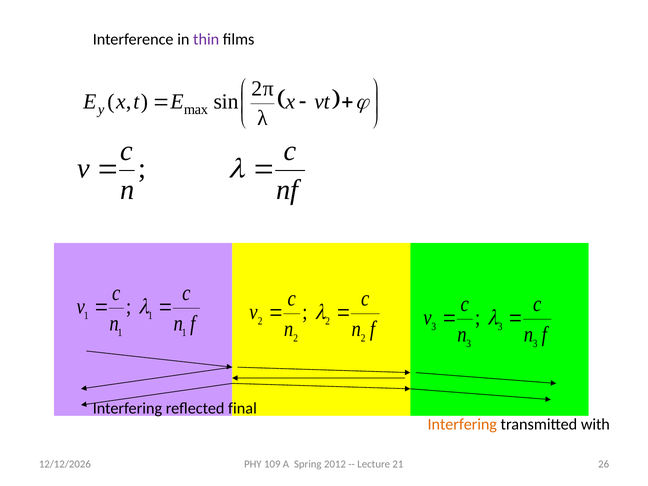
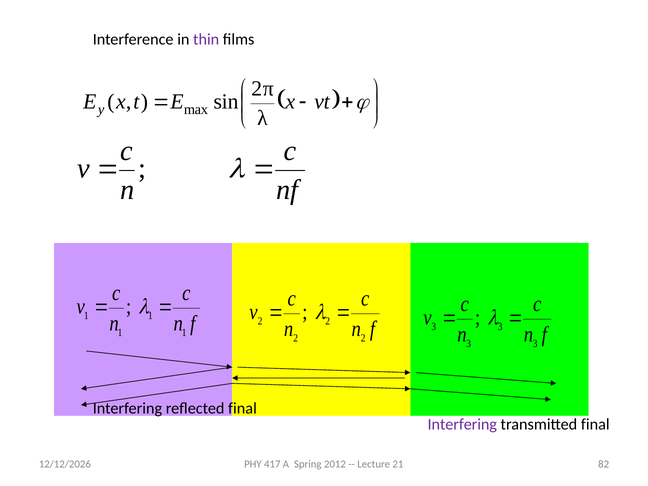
Interfering colour: orange -> purple (462, 424)
transmitted with: with -> final (595, 424)
109: 109 -> 417 (272, 464)
26: 26 -> 82 (604, 464)
